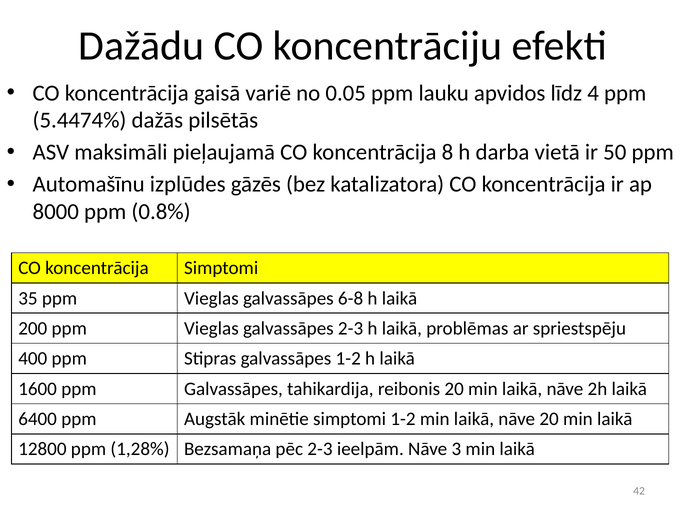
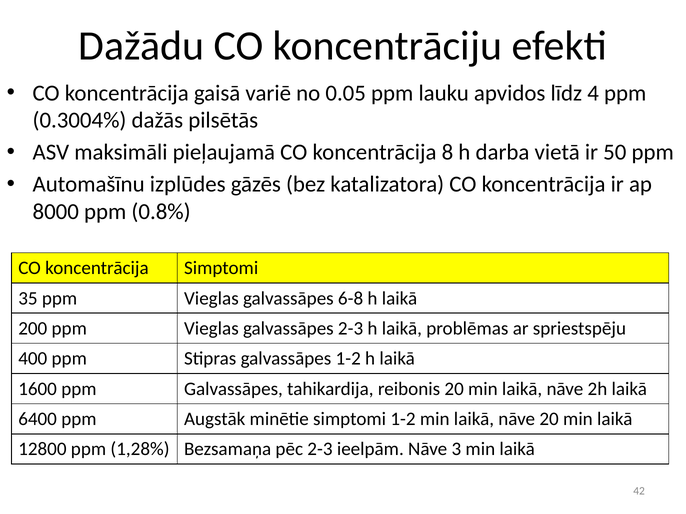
5.4474%: 5.4474% -> 0.3004% (79, 121)
